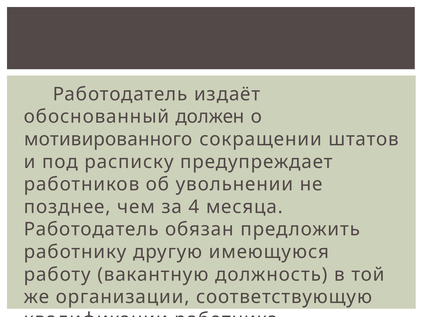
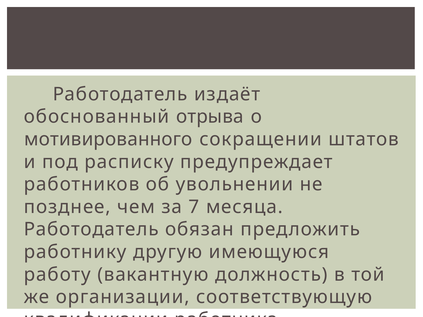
должен: должен -> отрыва (210, 117)
4: 4 -> 7 (194, 207)
